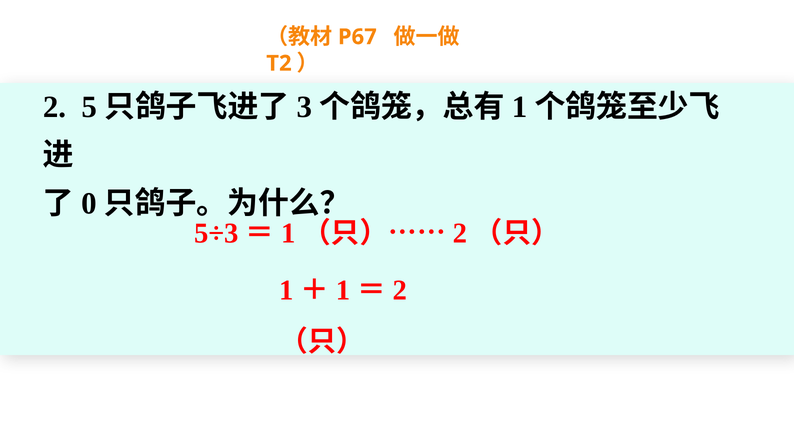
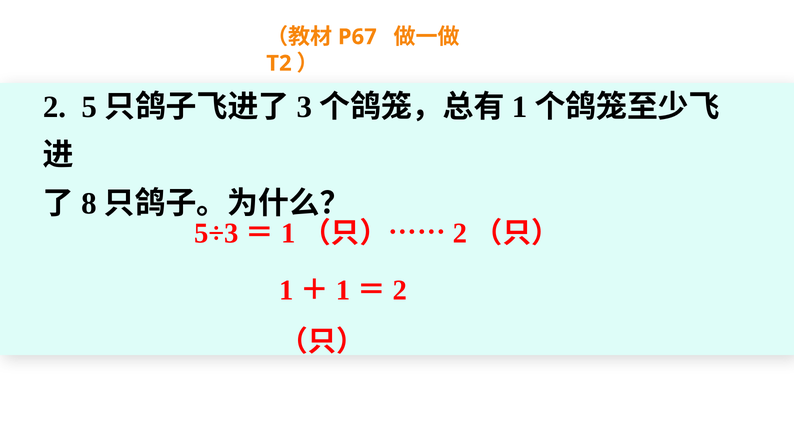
0: 0 -> 8 (89, 203)
